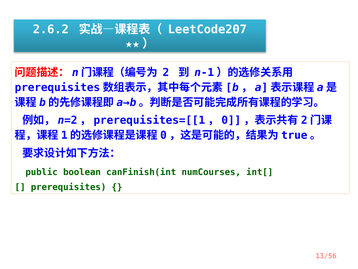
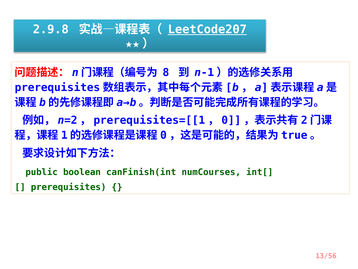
2.6.2: 2.6.2 -> 2.9.8 (51, 29)
LeetCode207 underline: none -> present (207, 29)
2: 2 -> 8 (166, 72)
